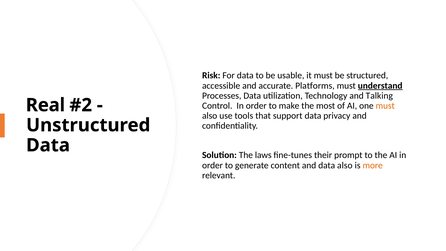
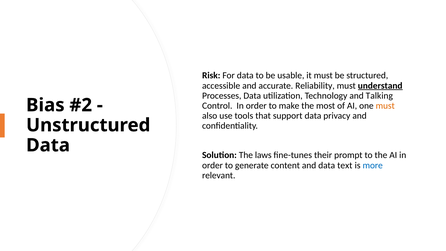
Platforms: Platforms -> Reliability (315, 86)
Real: Real -> Bias (45, 105)
data also: also -> text (345, 165)
more colour: orange -> blue (373, 165)
